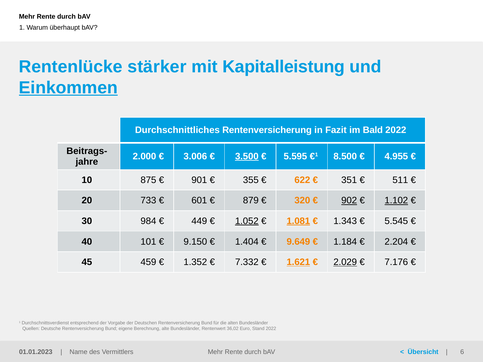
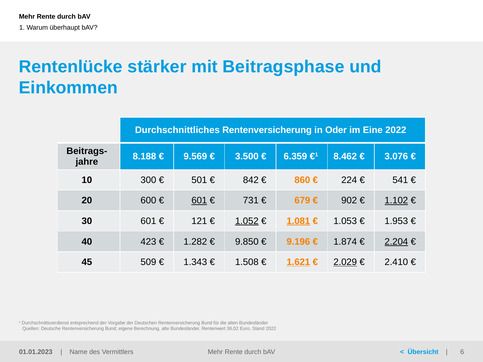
Kapitalleistung: Kapitalleistung -> Beitragsphase (284, 67)
Einkommen underline: present -> none (68, 88)
Fazit: Fazit -> Oder (336, 130)
Bald: Bald -> Eine (373, 130)
2.000: 2.000 -> 8.188 (144, 156)
3.006: 3.006 -> 9.569 (195, 156)
3.500 underline: present -> none (247, 156)
5.595: 5.595 -> 6.359 (295, 156)
8.500: 8.500 -> 8.462 (345, 156)
4.955: 4.955 -> 3.076 (396, 156)
875: 875 -> 300 (148, 180)
901: 901 -> 501 (199, 180)
355: 355 -> 842 (251, 180)
622: 622 -> 860 (302, 180)
351: 351 -> 224 (349, 180)
511: 511 -> 541 (400, 180)
733: 733 -> 600 (148, 201)
601 underline: none -> present (199, 201)
879: 879 -> 731 (251, 201)
320: 320 -> 679 (302, 201)
902 underline: present -> none (349, 201)
30 984: 984 -> 601 (148, 221)
449: 449 -> 121 (199, 221)
1.343: 1.343 -> 1.053 (345, 221)
5.545: 5.545 -> 1.953 (396, 221)
101: 101 -> 423 (148, 242)
9.150: 9.150 -> 1.282 (195, 242)
1.404: 1.404 -> 9.850 (247, 242)
9.649: 9.649 -> 9.196 (298, 242)
1.184: 1.184 -> 1.874 (345, 242)
2.204 underline: none -> present (396, 242)
459: 459 -> 509 (148, 262)
1.352: 1.352 -> 1.343 (195, 262)
7.332: 7.332 -> 1.508 (247, 262)
7.176: 7.176 -> 2.410 (396, 262)
